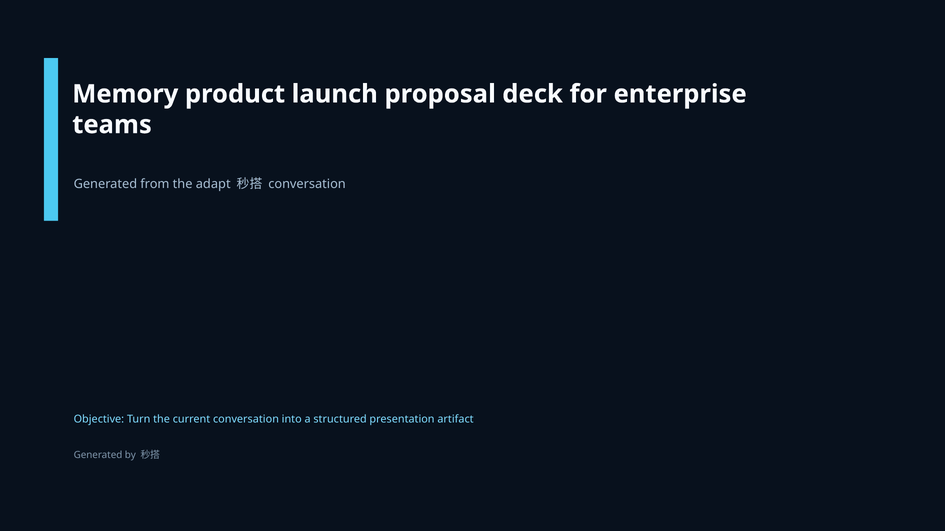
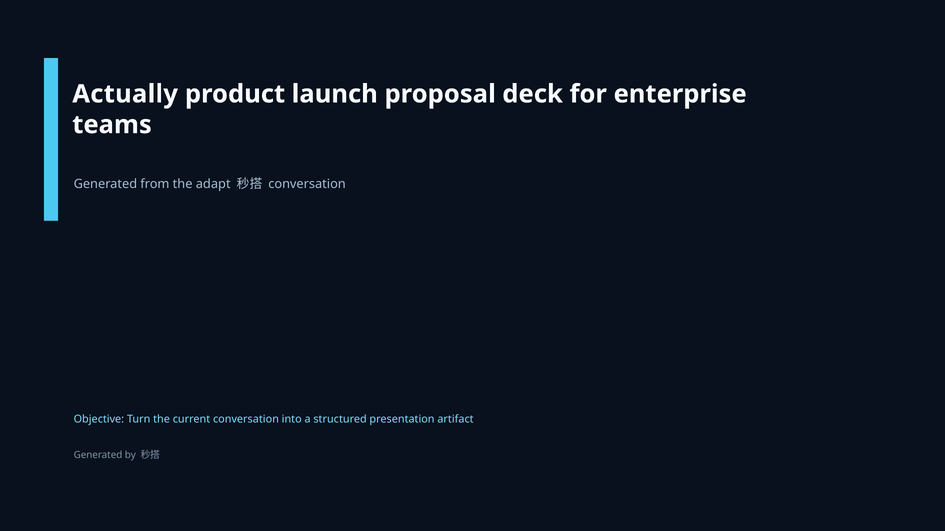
Memory: Memory -> Actually (125, 94)
